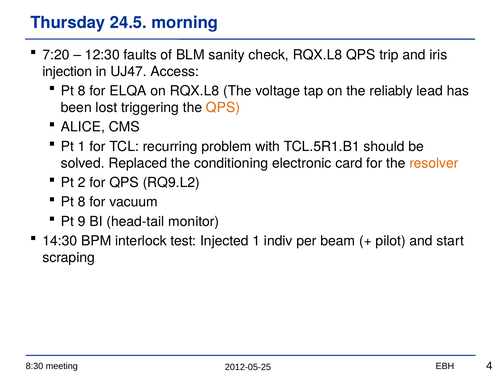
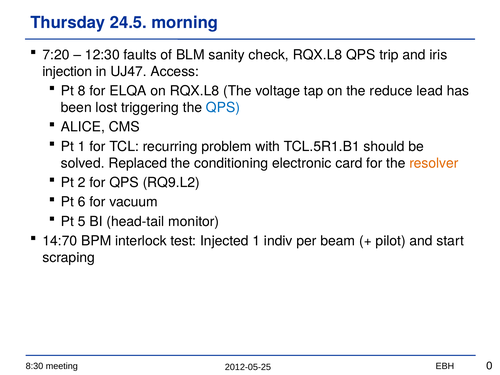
reliably: reliably -> reduce (391, 91)
QPS colour: orange -> blue (223, 108)
8: 8 -> 6 (82, 202)
9: 9 -> 5 (82, 221)
14:30: 14:30 -> 14:70 (60, 241)
4: 4 -> 0 (489, 366)
